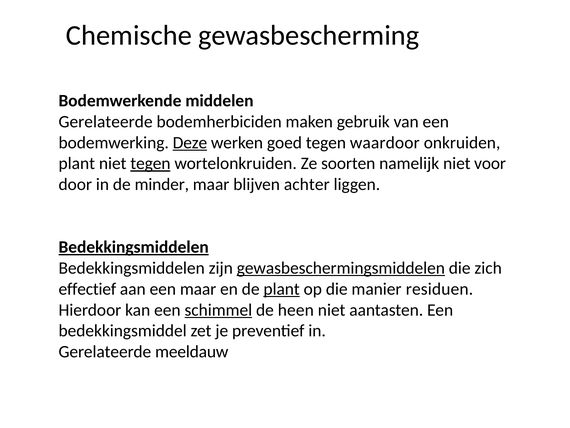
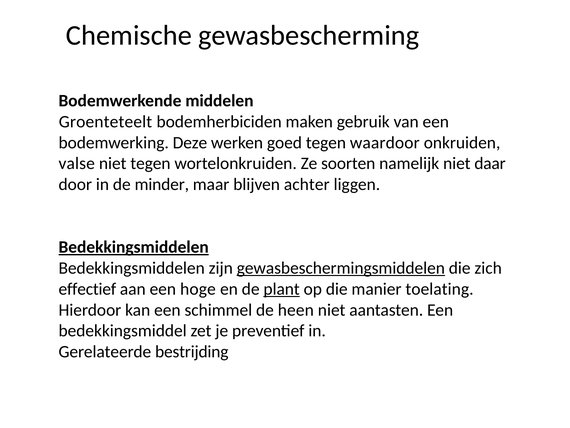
Gerelateerde: Gerelateerde -> Groenteteelt (105, 122)
Deze underline: present -> none (190, 142)
plant: plant -> valse (77, 163)
tegen underline: present -> none (150, 163)
voor: voor -> daar (490, 163)
een maar: maar -> hoge (198, 289)
residuen: residuen -> toelating (440, 289)
schimmel underline: present -> none (218, 310)
meeldauw: meeldauw -> bestrijding (192, 351)
